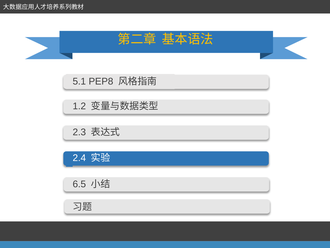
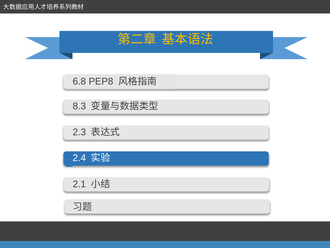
5.1: 5.1 -> 6.8 (79, 81)
1.2: 1.2 -> 8.3 (79, 106)
6.5: 6.5 -> 2.1 (79, 184)
